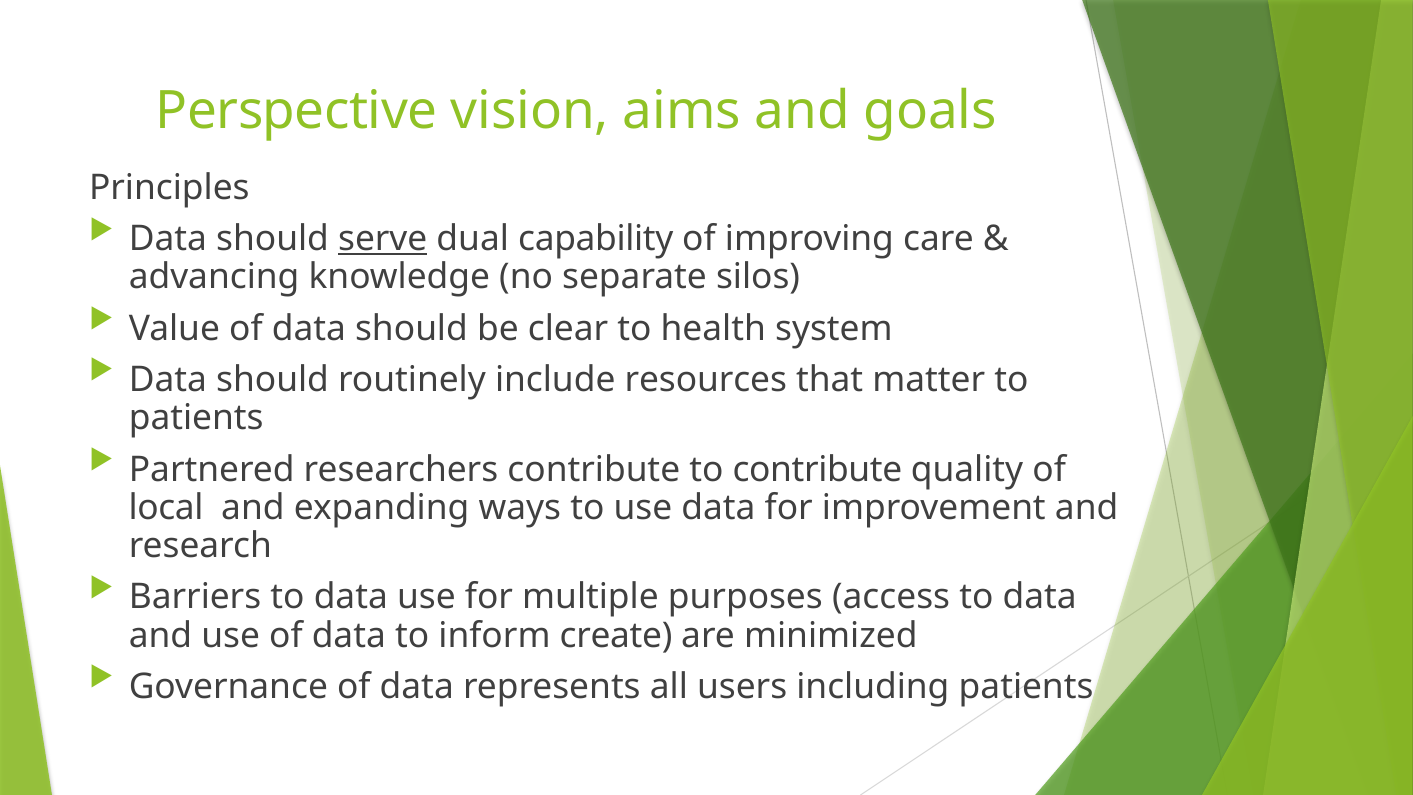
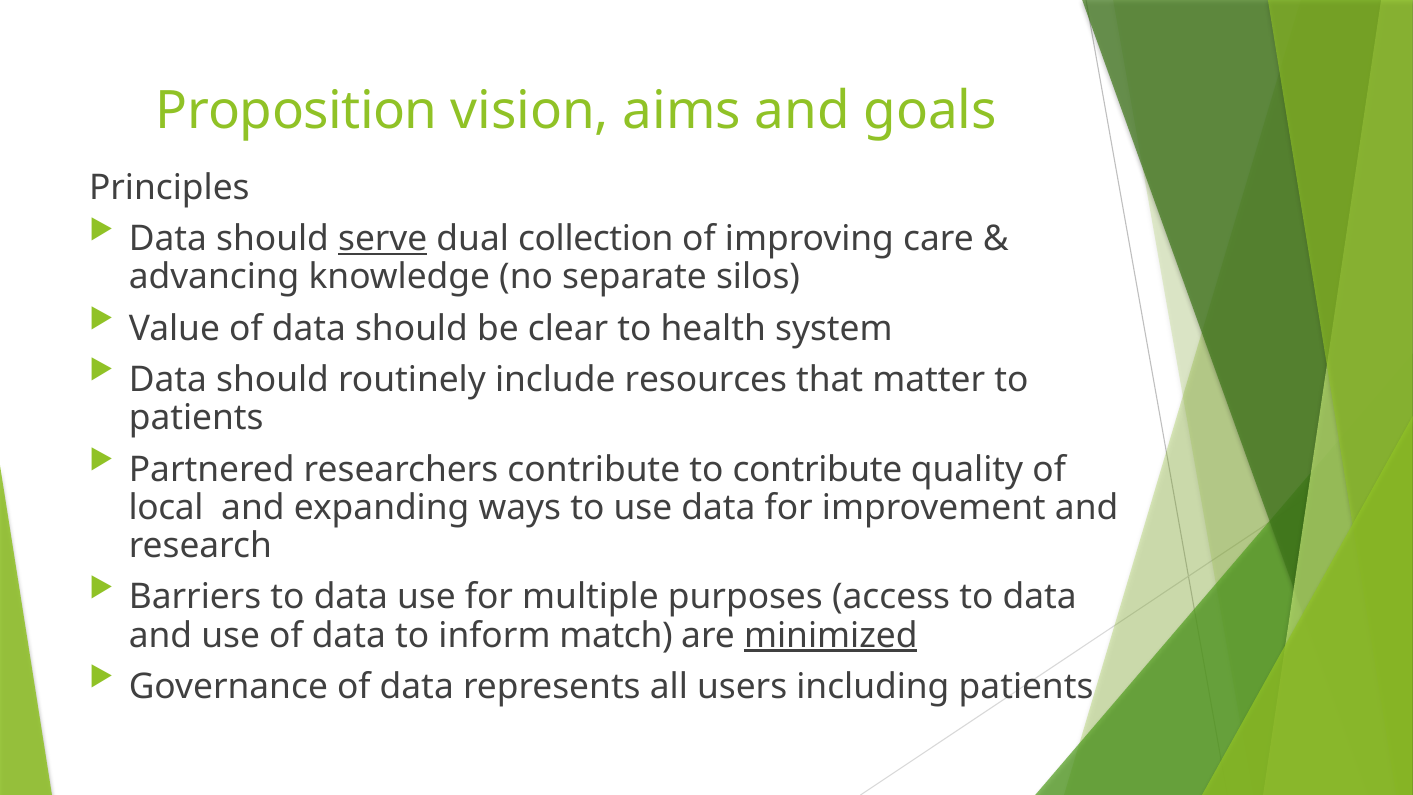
Perspective: Perspective -> Proposition (297, 111)
capability: capability -> collection (596, 239)
create: create -> match (616, 635)
minimized underline: none -> present (831, 635)
